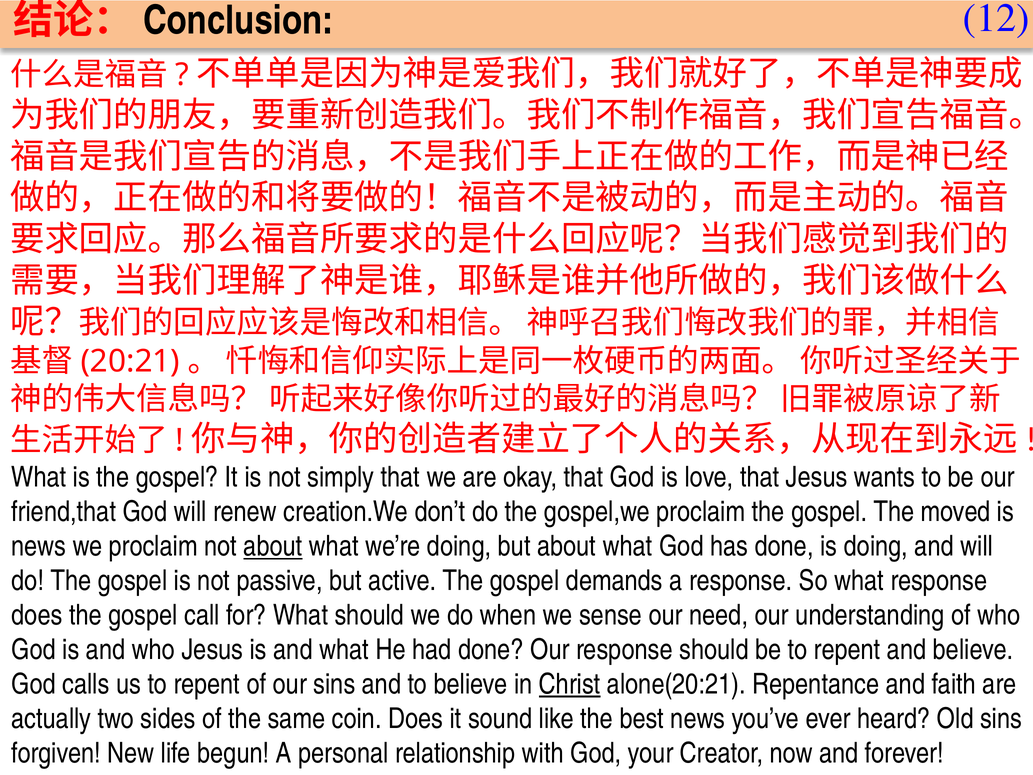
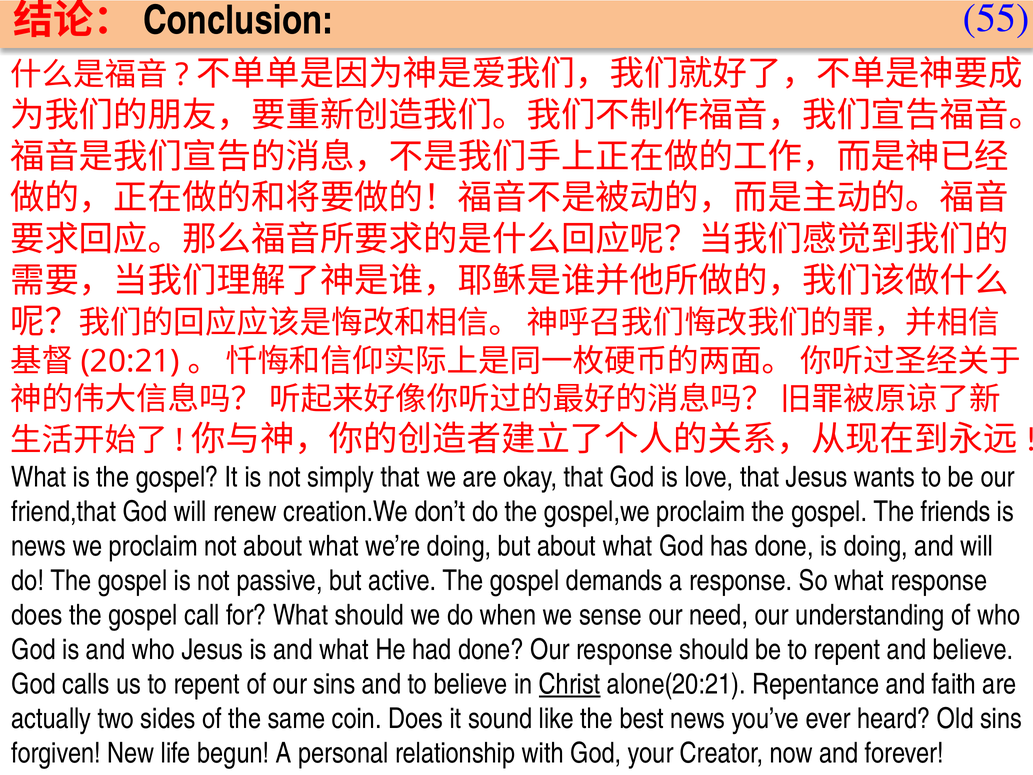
12: 12 -> 55 (996, 18)
moved: moved -> friends (956, 512)
about underline: present -> none (273, 546)
